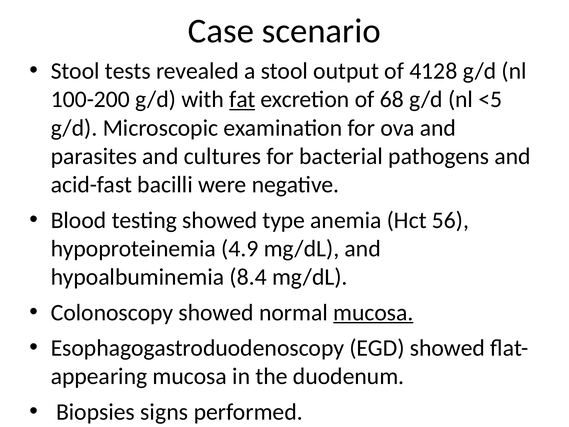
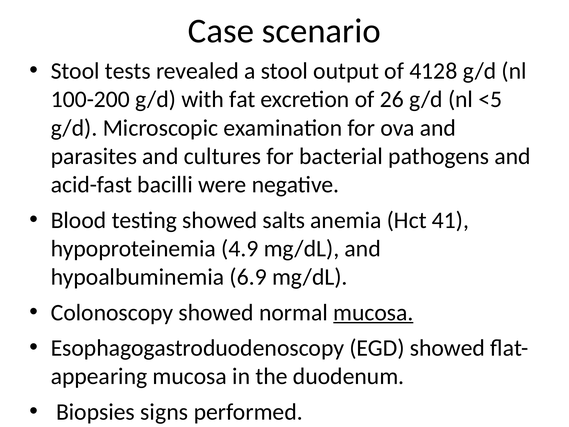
fat underline: present -> none (242, 99)
68: 68 -> 26 (392, 99)
type: type -> salts (284, 220)
56: 56 -> 41 (451, 220)
8.4: 8.4 -> 6.9 (248, 277)
